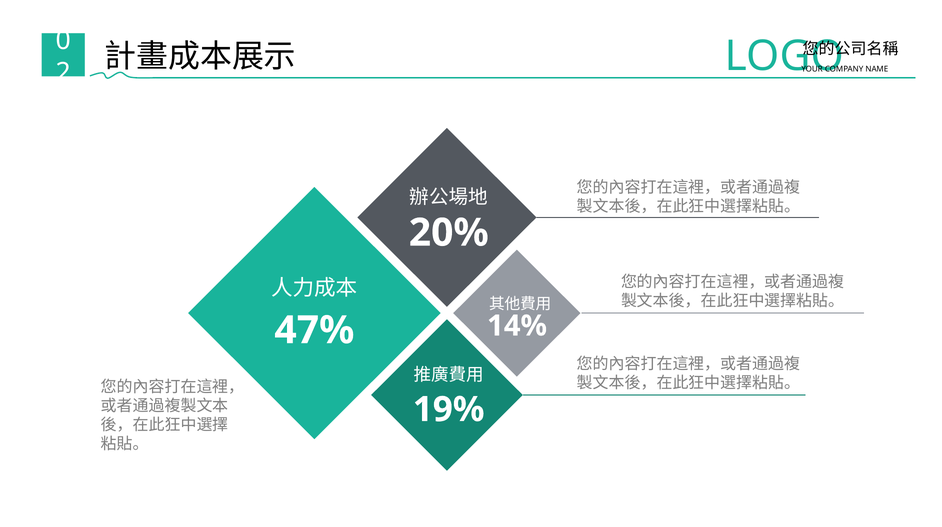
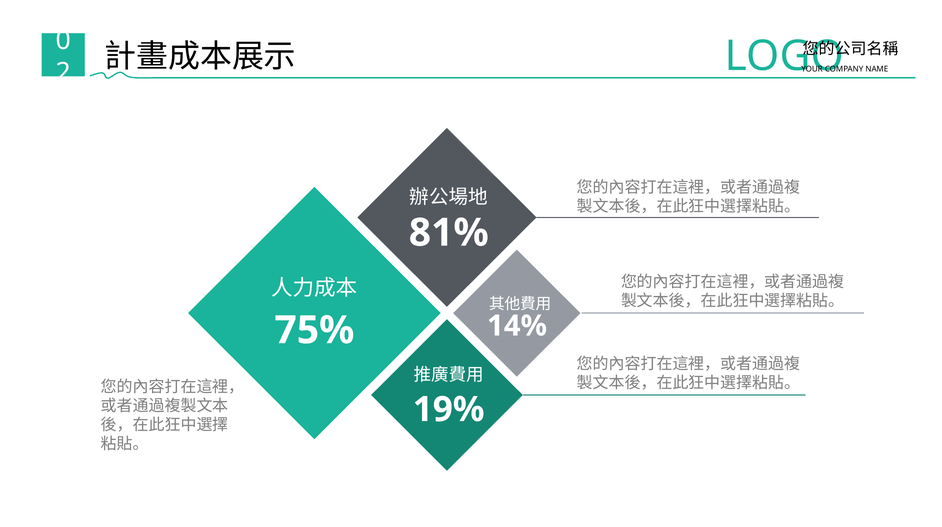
20%: 20% -> 81% (449, 233)
47%: 47% -> 75% (314, 331)
